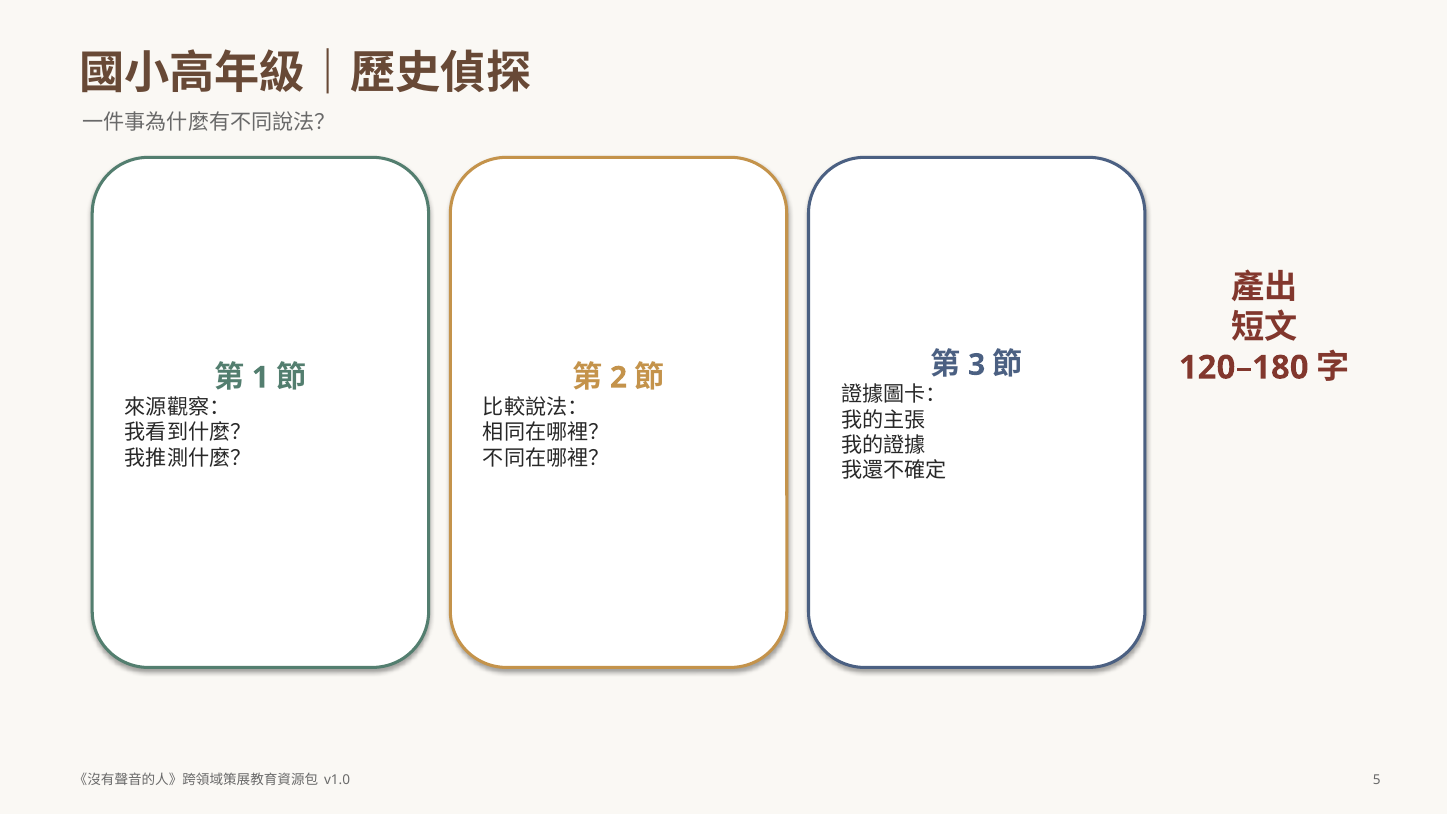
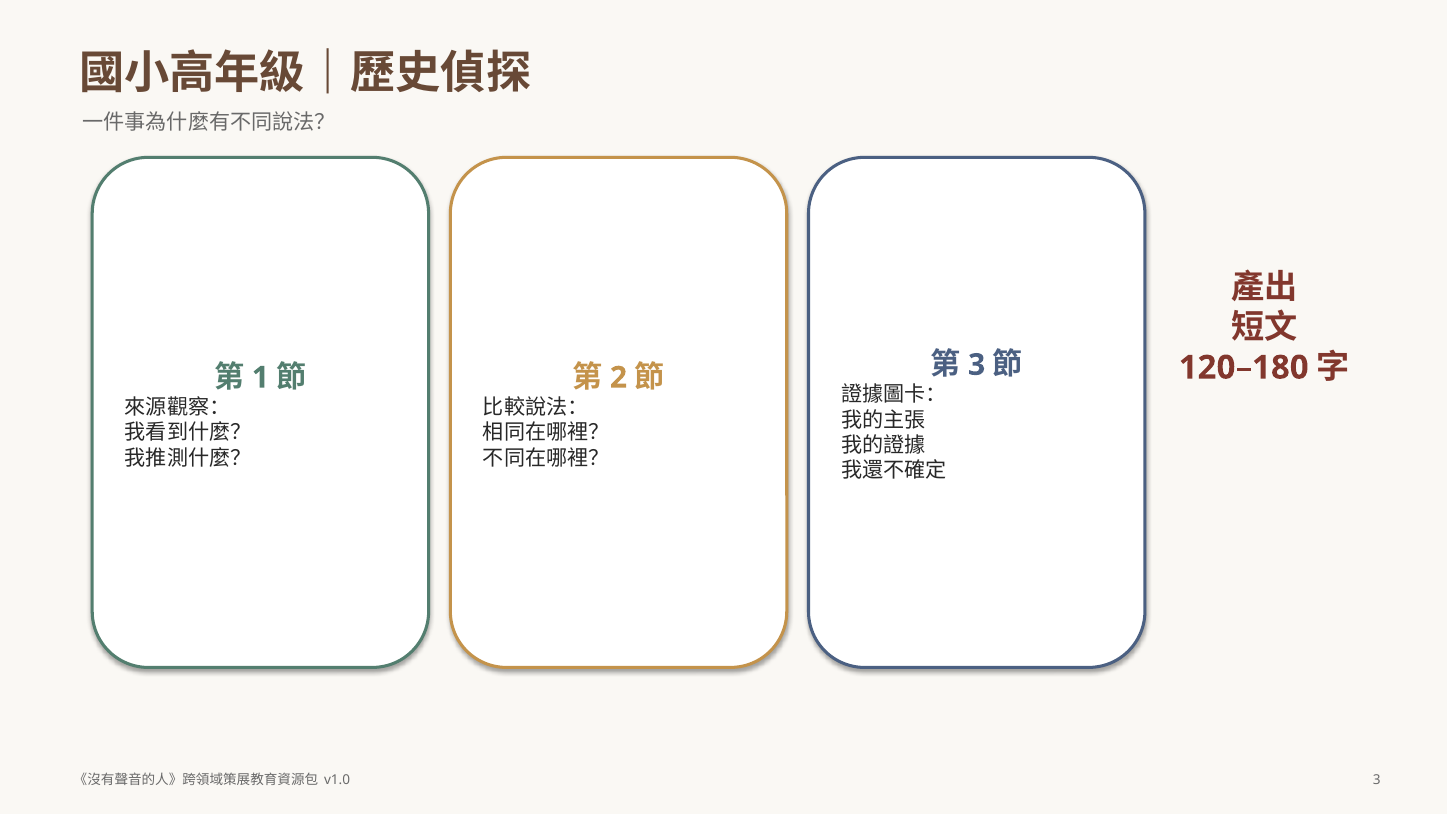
v1.0 5: 5 -> 3 (1377, 780)
